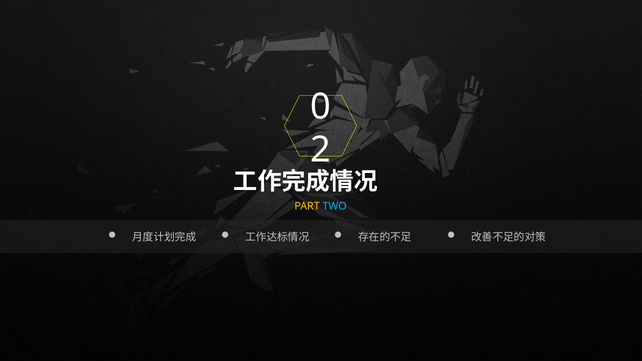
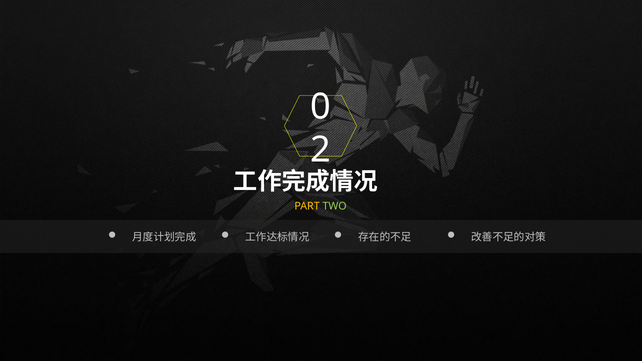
TWO colour: light blue -> light green (335, 206)
